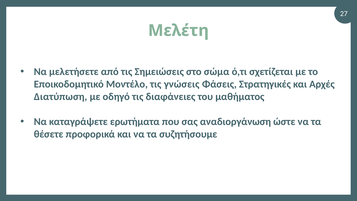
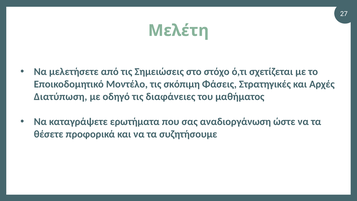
σώμα: σώμα -> στόχο (217, 72)
γνώσεις: γνώσεις -> σκόπιμη (182, 84)
